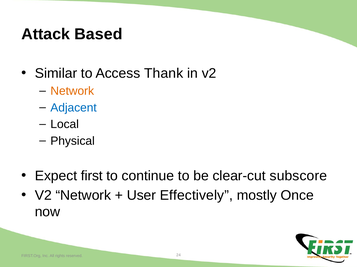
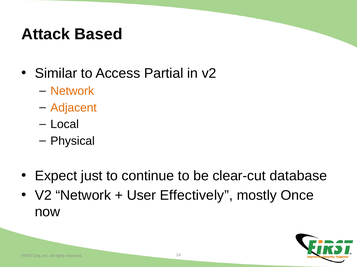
Thank: Thank -> Partial (164, 74)
Adjacent colour: blue -> orange (74, 108)
first: first -> just (92, 176)
subscore: subscore -> database (298, 176)
